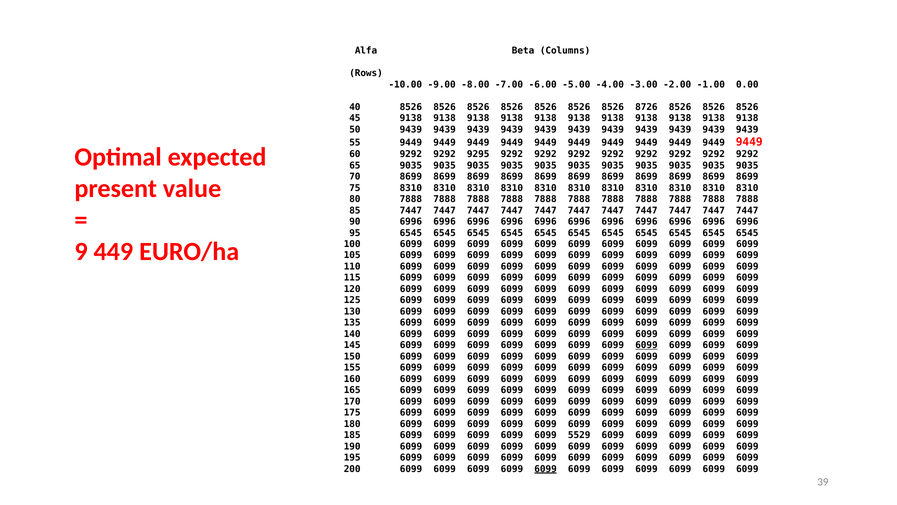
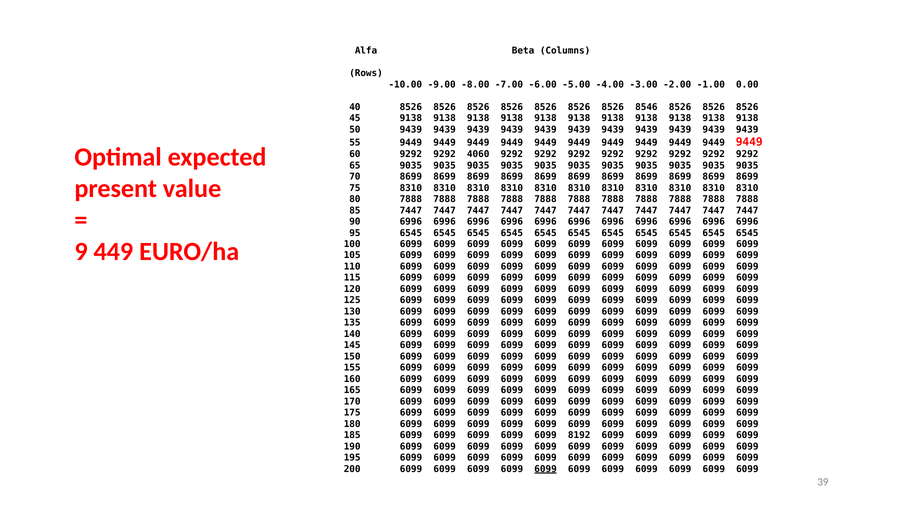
8726: 8726 -> 8546 (646, 107)
9295: 9295 -> 4060 (478, 154)
6099 underline: present -> none (646, 345)
5529: 5529 -> 8192 (579, 435)
